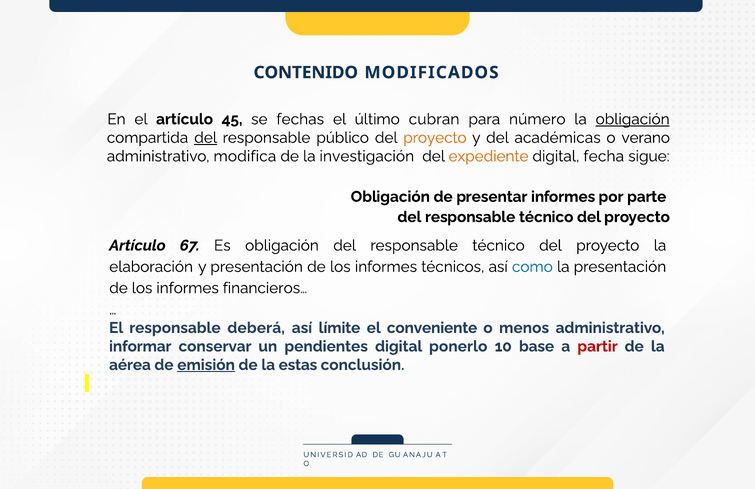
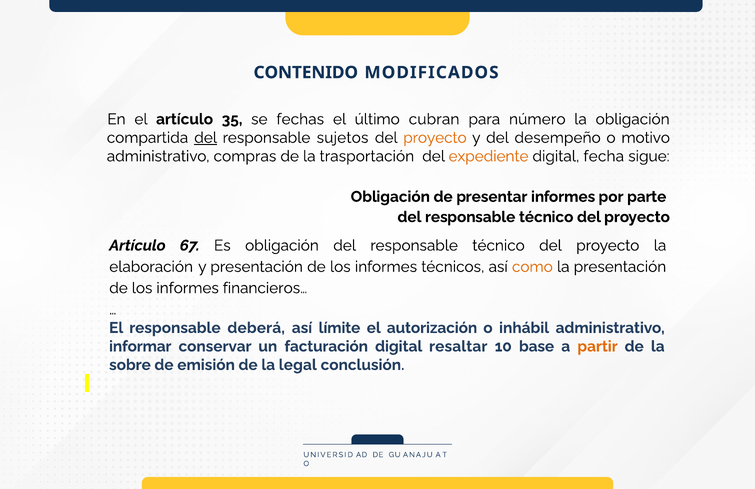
45: 45 -> 35 (232, 119)
obligación underline: present -> none (633, 119)
público: público -> sujetos (343, 138)
académicas: académicas -> desempeño (558, 138)
verano: verano -> motivo (646, 138)
modifica: modifica -> compras (245, 156)
investigación: investigación -> trasportación (367, 156)
como colour: blue -> orange (532, 267)
conveniente: conveniente -> autorización (432, 328)
menos: menos -> inhábil (524, 328)
pendientes: pendientes -> facturación (326, 346)
ponerlo: ponerlo -> resaltar (458, 346)
partir colour: red -> orange (598, 346)
aérea: aérea -> sobre (130, 365)
emisión underline: present -> none (206, 365)
estas: estas -> legal (298, 365)
